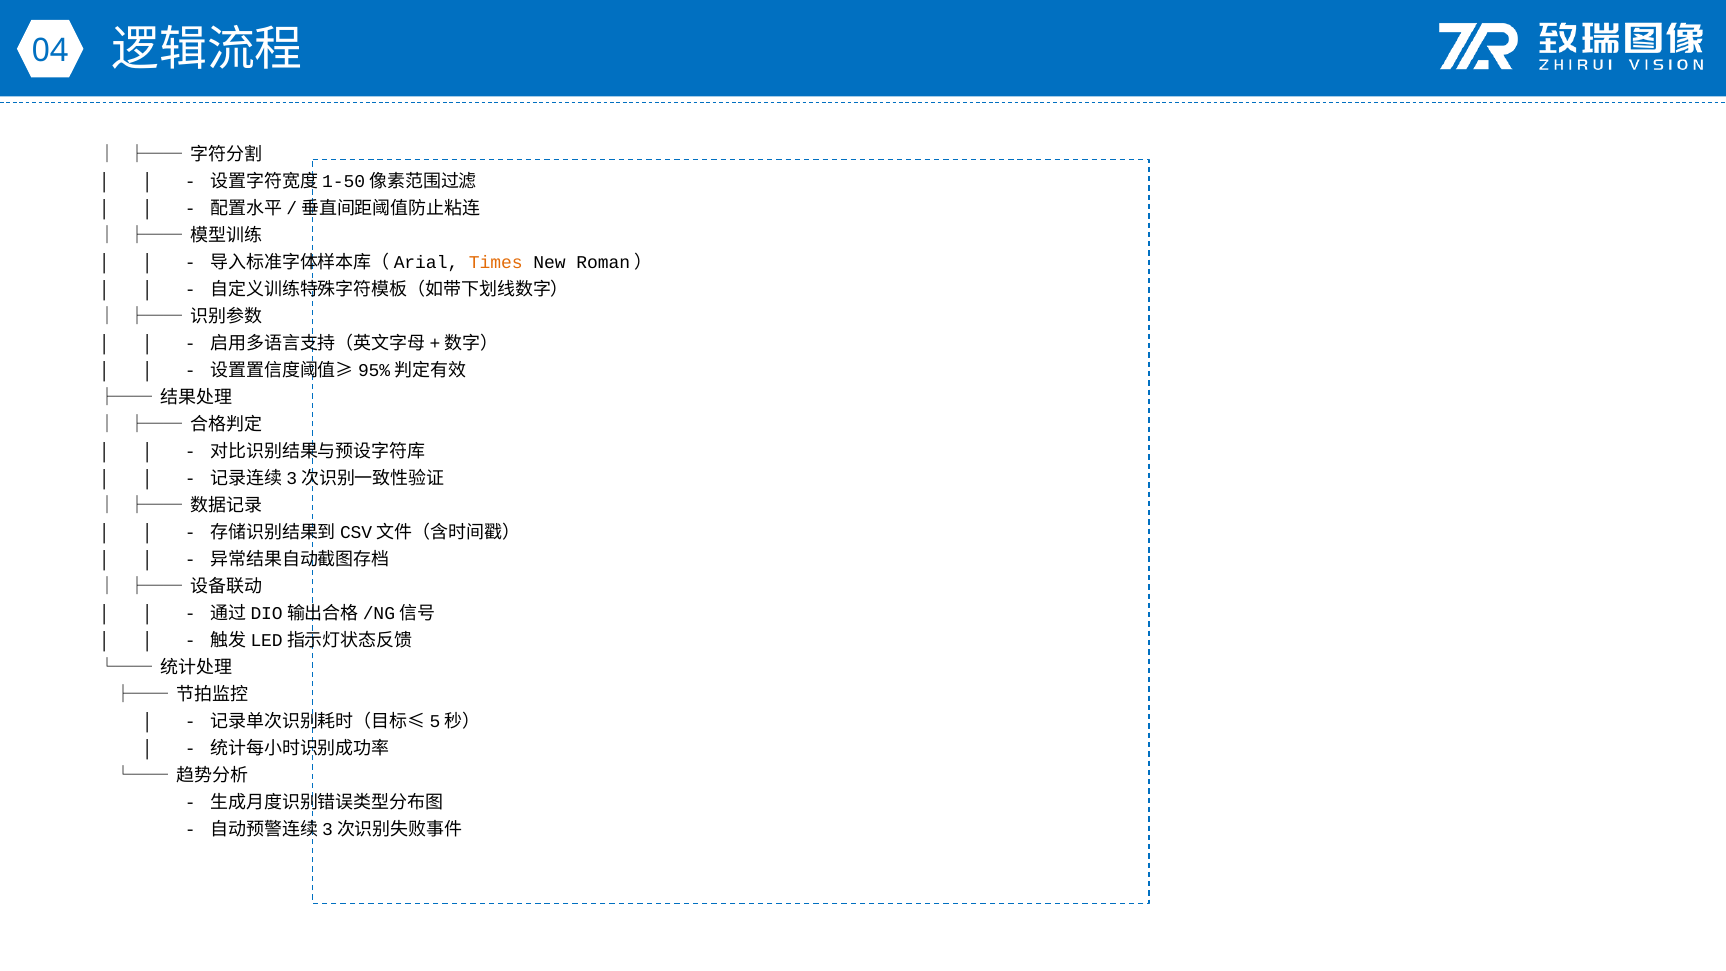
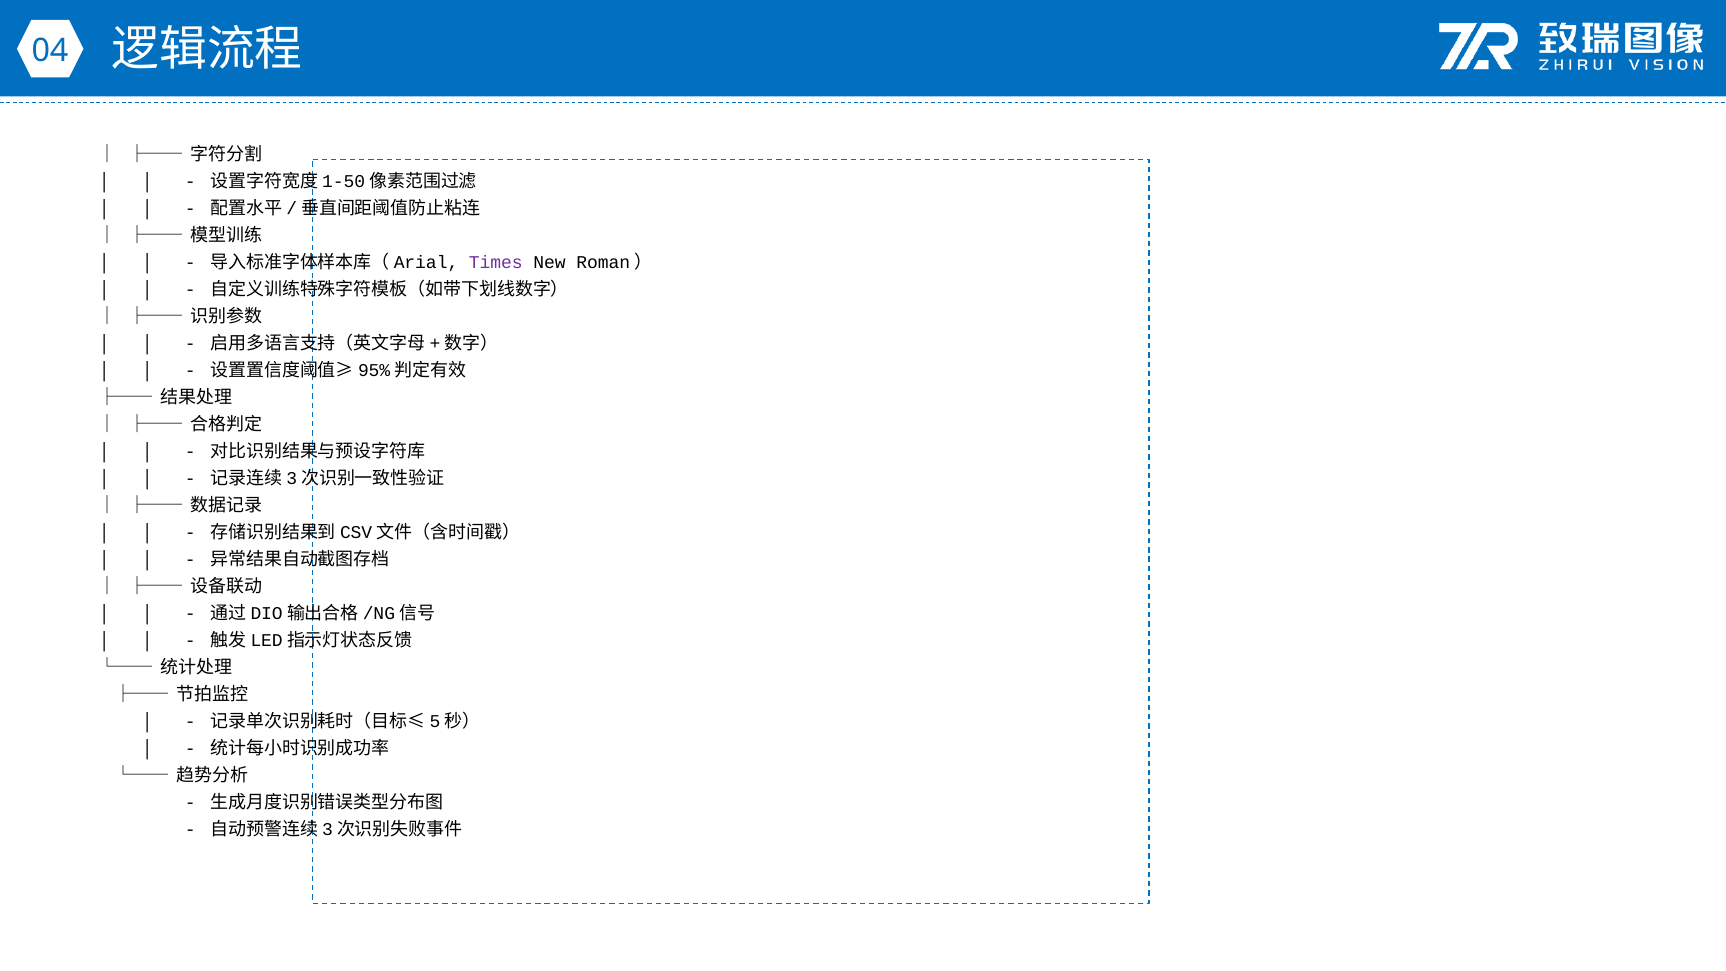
Times colour: orange -> purple (496, 262)
